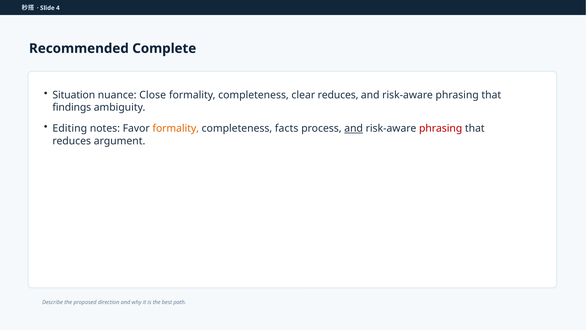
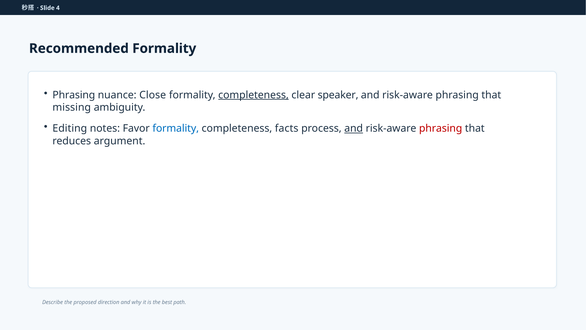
Recommended Complete: Complete -> Formality (164, 48)
Situation: Situation -> Phrasing (74, 95)
completeness underline: none -> present (253, 95)
clear reduces: reduces -> speaker (338, 95)
findings: findings -> missing (72, 107)
formality colour: orange -> blue (176, 128)
